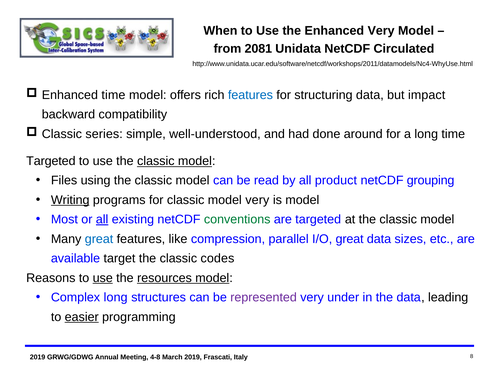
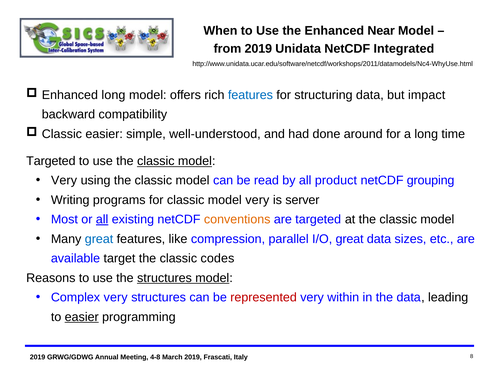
Enhanced Very: Very -> Near (381, 31)
from 2081: 2081 -> 2019 (258, 49)
Circulated: Circulated -> Integrated (404, 49)
Enhanced time: time -> long (113, 95)
Classic series: series -> easier (104, 134)
Files: Files -> Very (64, 180)
Writing underline: present -> none (70, 200)
is model: model -> server (302, 200)
conventions colour: green -> orange (237, 219)
use underline: present -> none (103, 277)
the resources: resources -> structures (165, 277)
Complex long: long -> very (116, 297)
represented colour: purple -> red (264, 297)
under: under -> within (343, 297)
